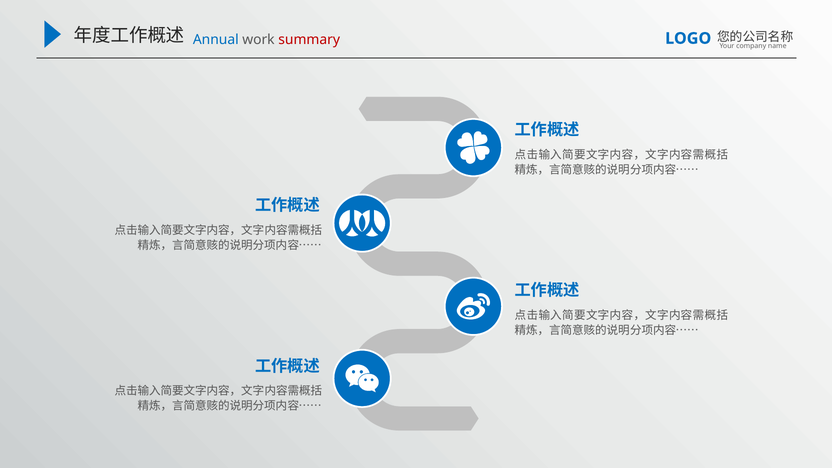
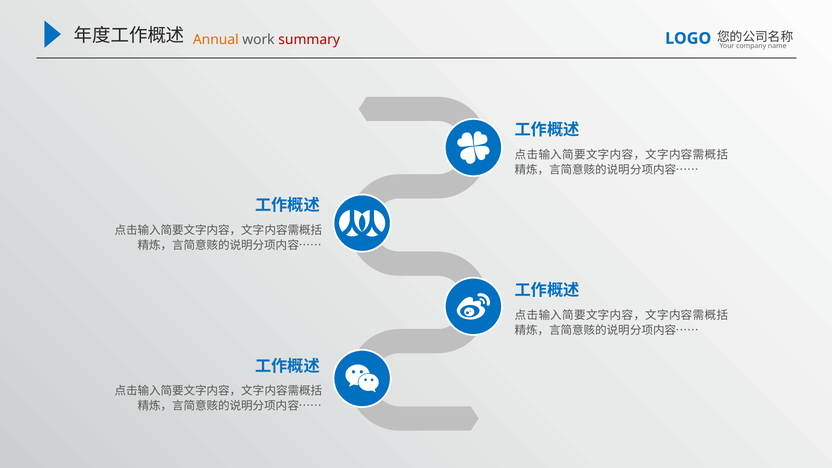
Annual colour: blue -> orange (216, 40)
